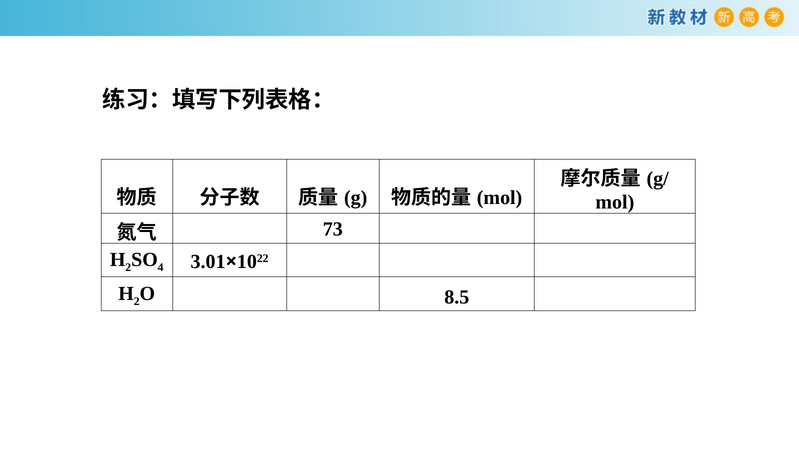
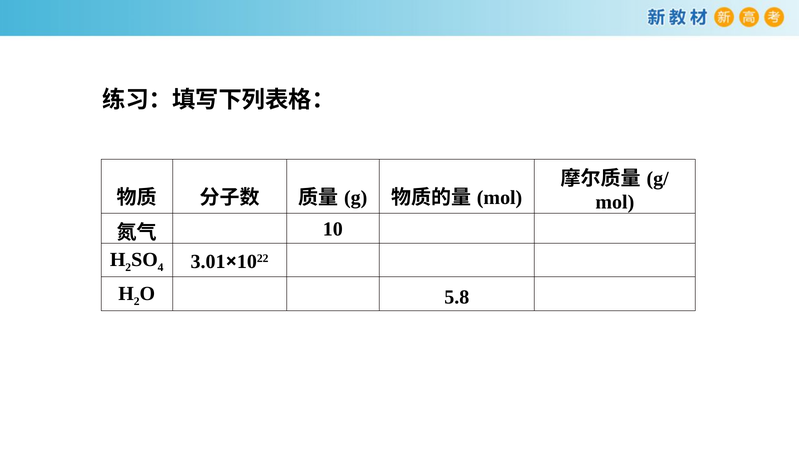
73: 73 -> 10 (333, 229)
8.5: 8.5 -> 5.8 (457, 297)
